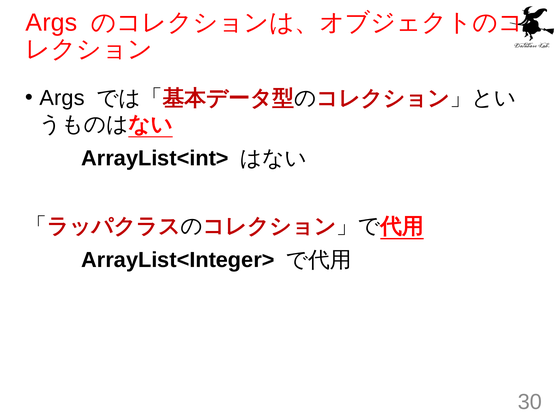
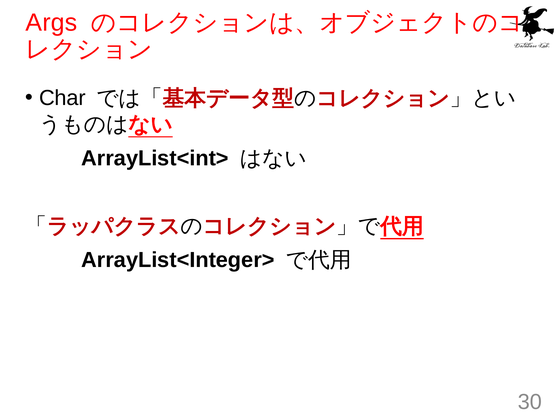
Args: Args -> Char (62, 98)
